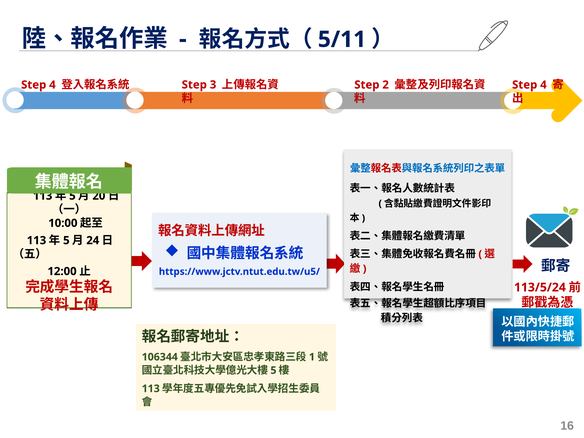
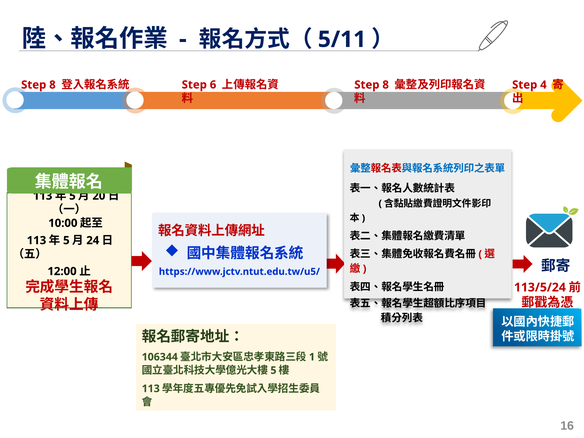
4: 4 -> 8 (52, 85)
3: 3 -> 6 (213, 85)
2: 2 -> 8 (386, 85)
